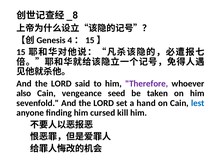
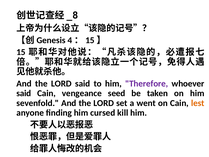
also: also -> said (24, 93)
hand: hand -> went (146, 103)
lest colour: blue -> orange (198, 103)
